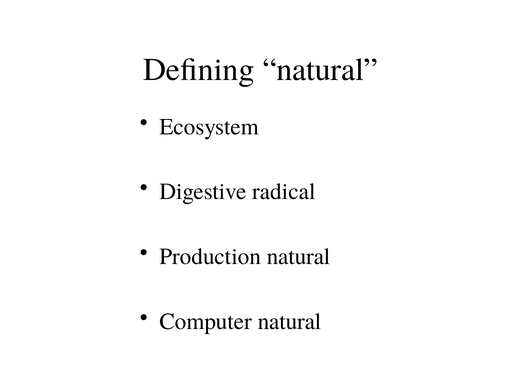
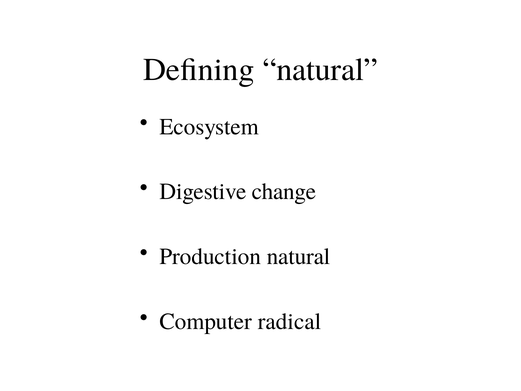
radical: radical -> change (284, 192)
Computer natural: natural -> radical (289, 321)
